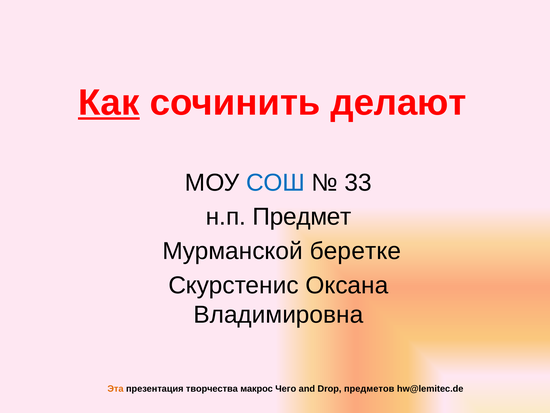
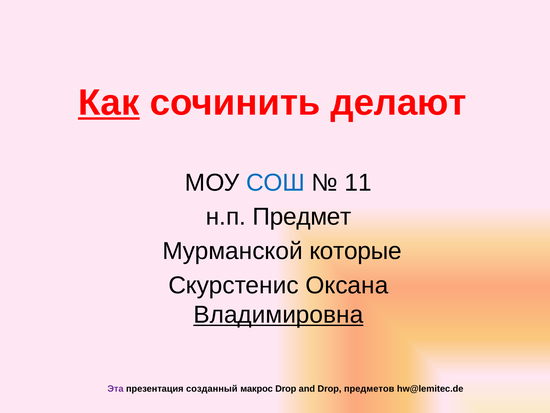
33: 33 -> 11 (358, 182)
беретке: беретке -> которые (356, 251)
Владимировна underline: none -> present (278, 314)
Эта colour: orange -> purple (116, 388)
творчества: творчества -> созданный (212, 388)
макрос Чего: Чего -> Drop (286, 388)
